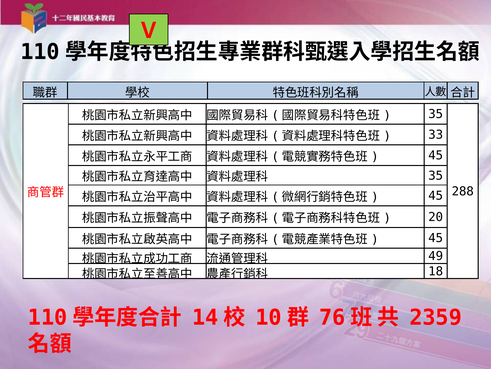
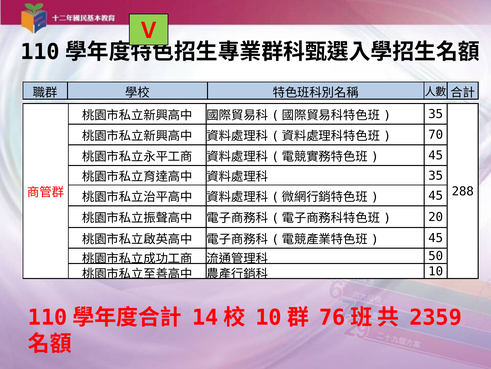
33: 33 -> 70 (436, 135)
49: 49 -> 50 (436, 256)
18: 18 -> 10 (436, 271)
